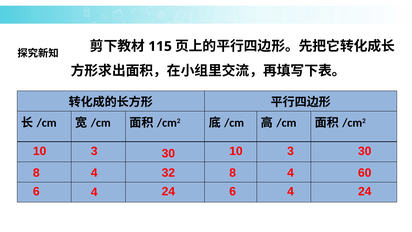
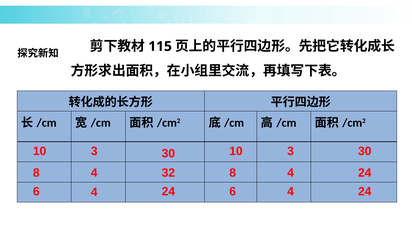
8 4 60: 60 -> 24 (365, 173)
